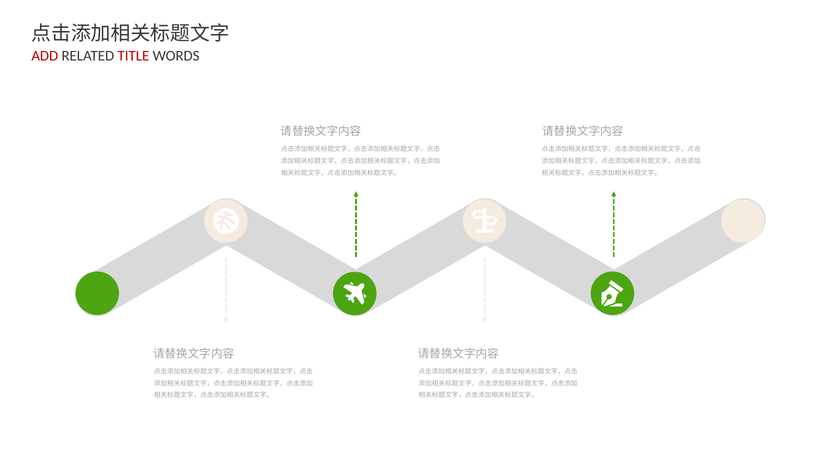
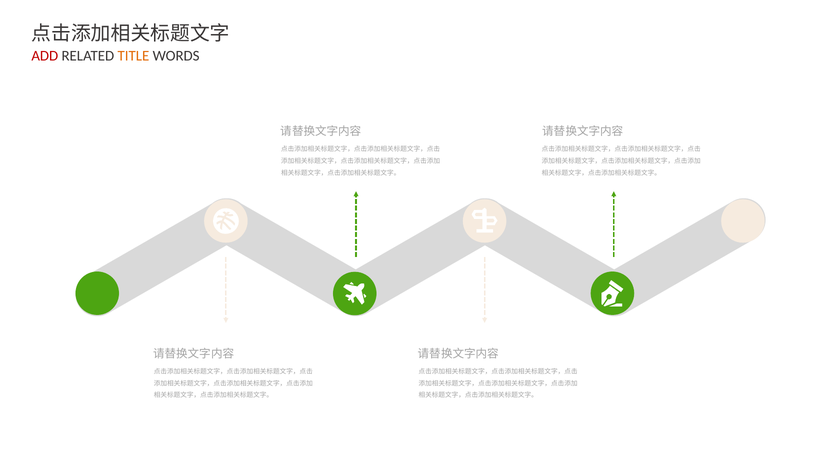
TITLE colour: red -> orange (133, 56)
